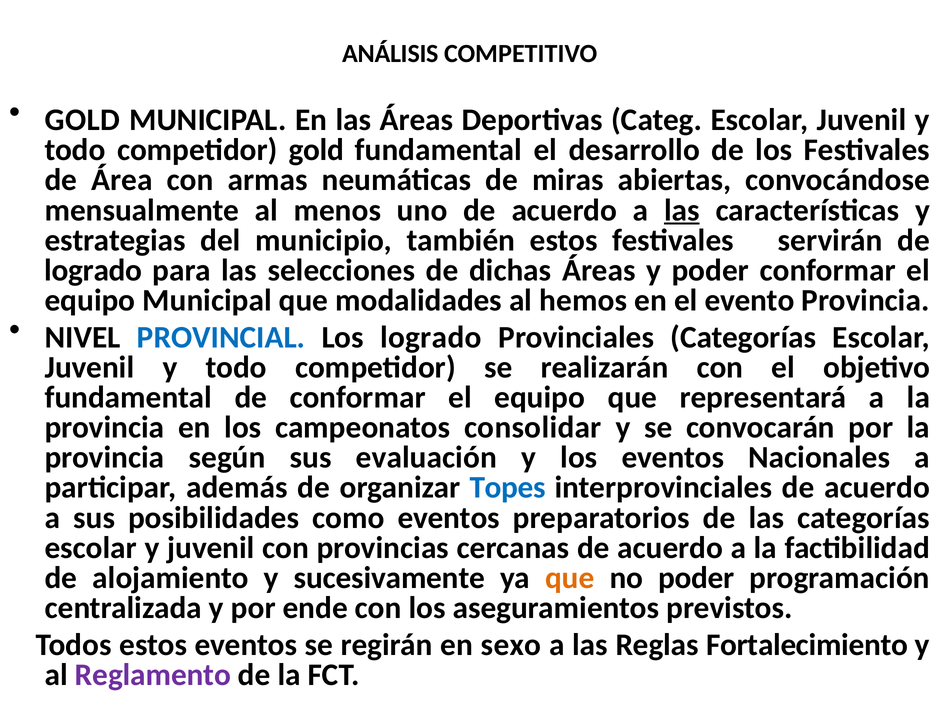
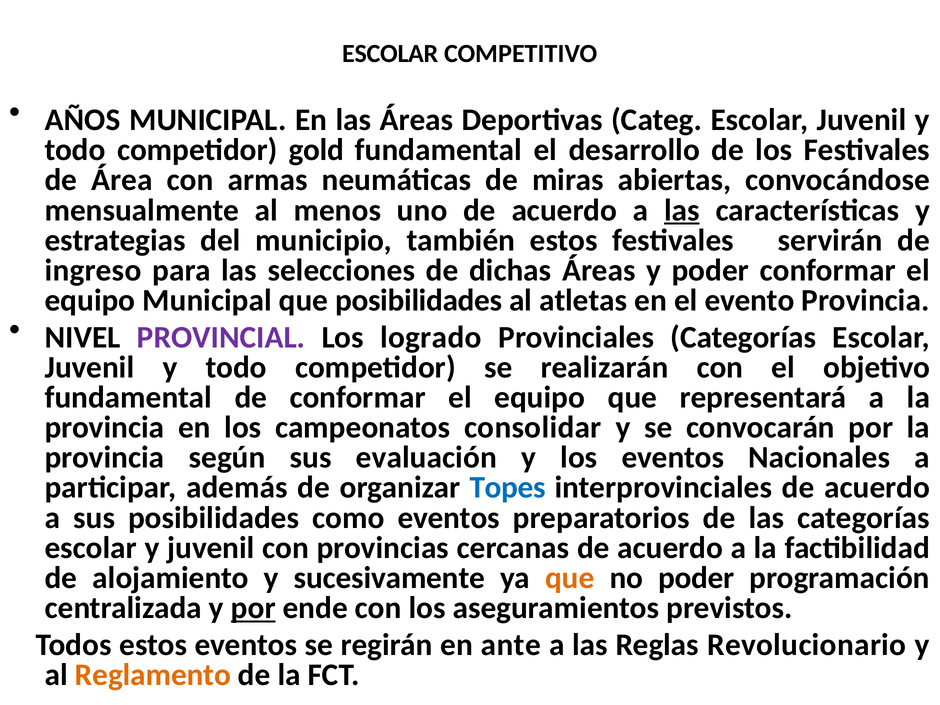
ANÁLISIS: ANÁLISIS -> ESCOLAR (390, 54)
GOLD: GOLD -> AÑOS (83, 120)
logrado: logrado -> ingreso (93, 270)
que modalidades: modalidades -> posibilidades (419, 300)
hemos: hemos -> atletas (583, 300)
PROVINCIAL colour: blue -> purple (221, 337)
por underline: none -> present (253, 608)
sexo: sexo -> ante (511, 645)
Fortalecimiento: Fortalecimiento -> Revolucionario (807, 645)
Reglamento colour: purple -> orange (153, 675)
